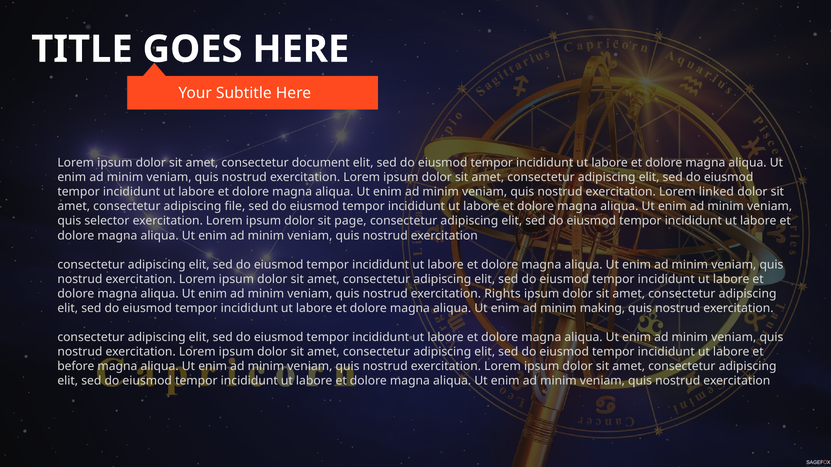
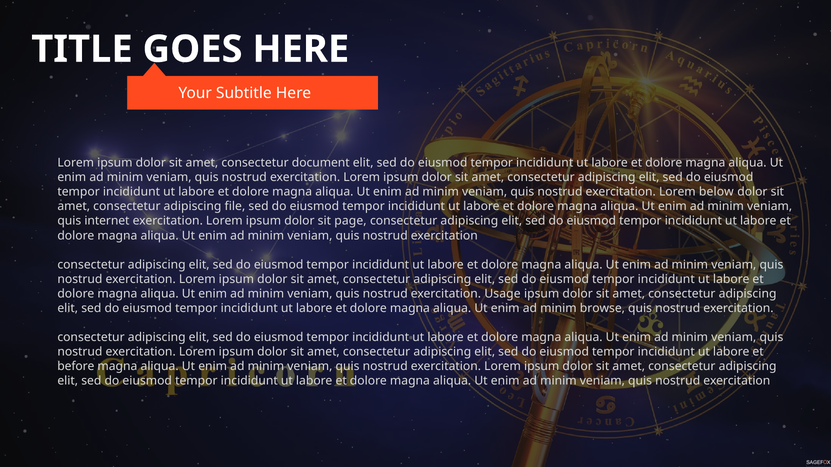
linked: linked -> below (716, 192)
selector: selector -> internet (107, 221)
Rights: Rights -> Usage (502, 294)
making: making -> browse (602, 308)
